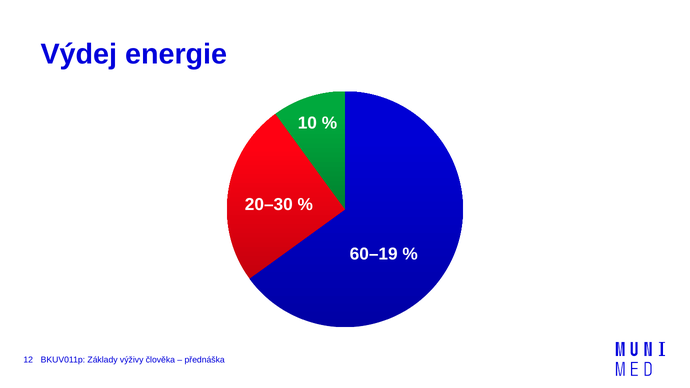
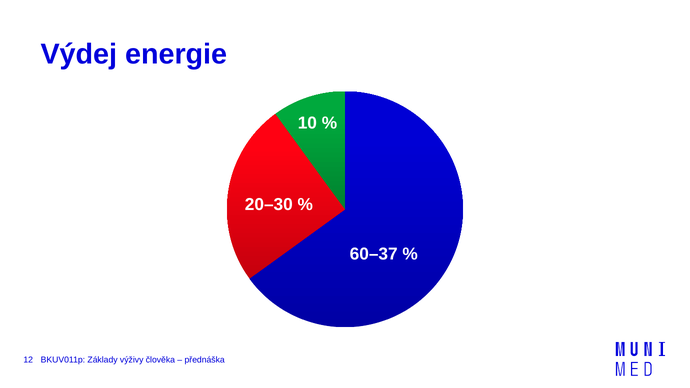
60–19: 60–19 -> 60–37 (374, 254)
